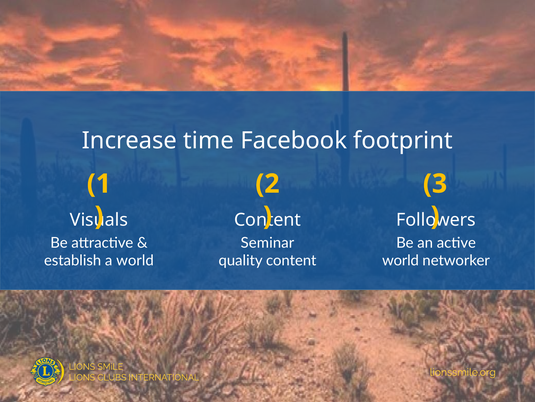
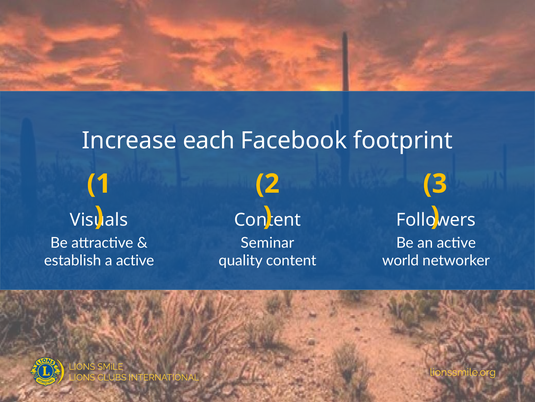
time: time -> each (209, 140)
a world: world -> active (135, 260)
